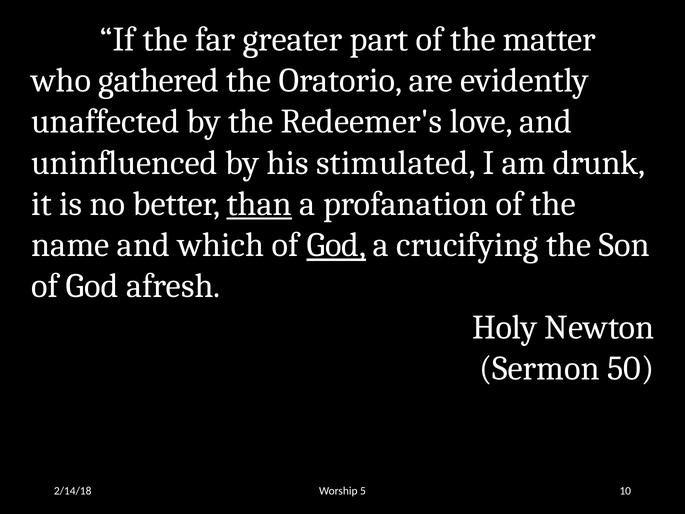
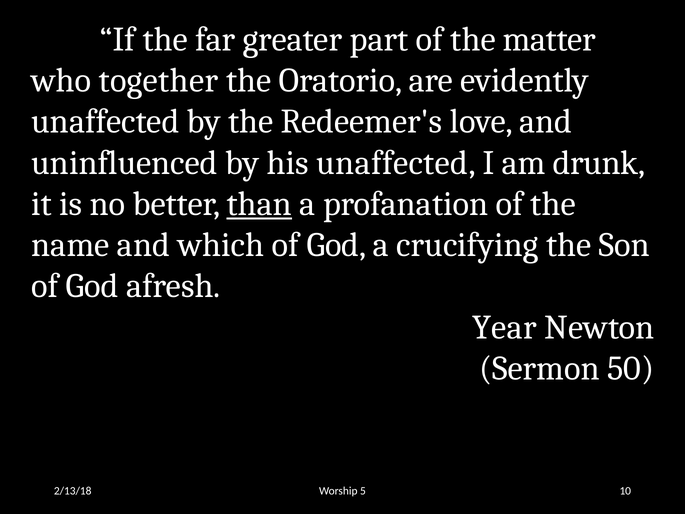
gathered: gathered -> together (158, 80)
his stimulated: stimulated -> unaffected (396, 163)
God underline: present -> none (336, 245)
Holy: Holy -> Year (504, 327)
2/14/18: 2/14/18 -> 2/13/18 (73, 491)
